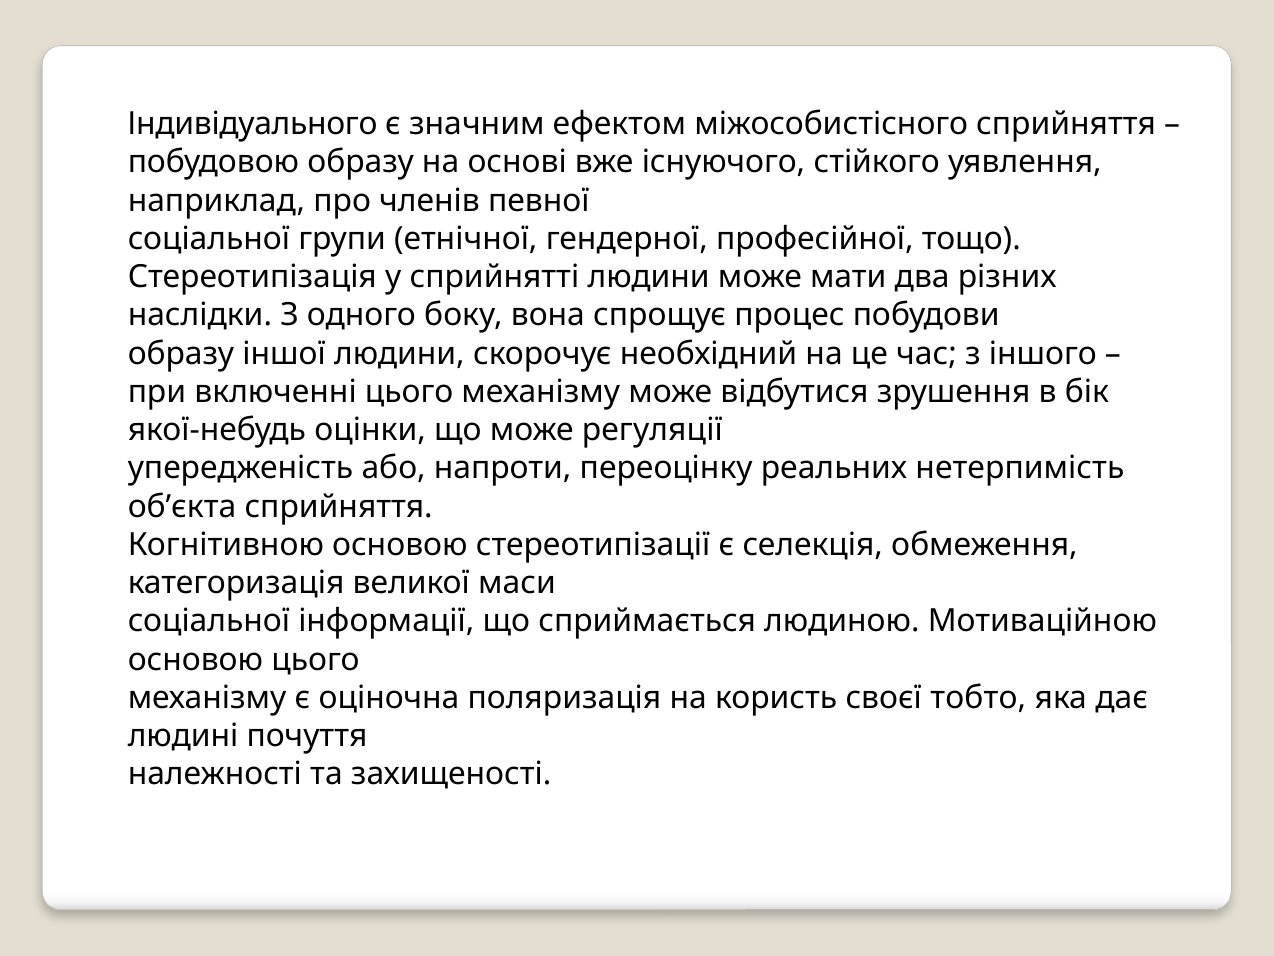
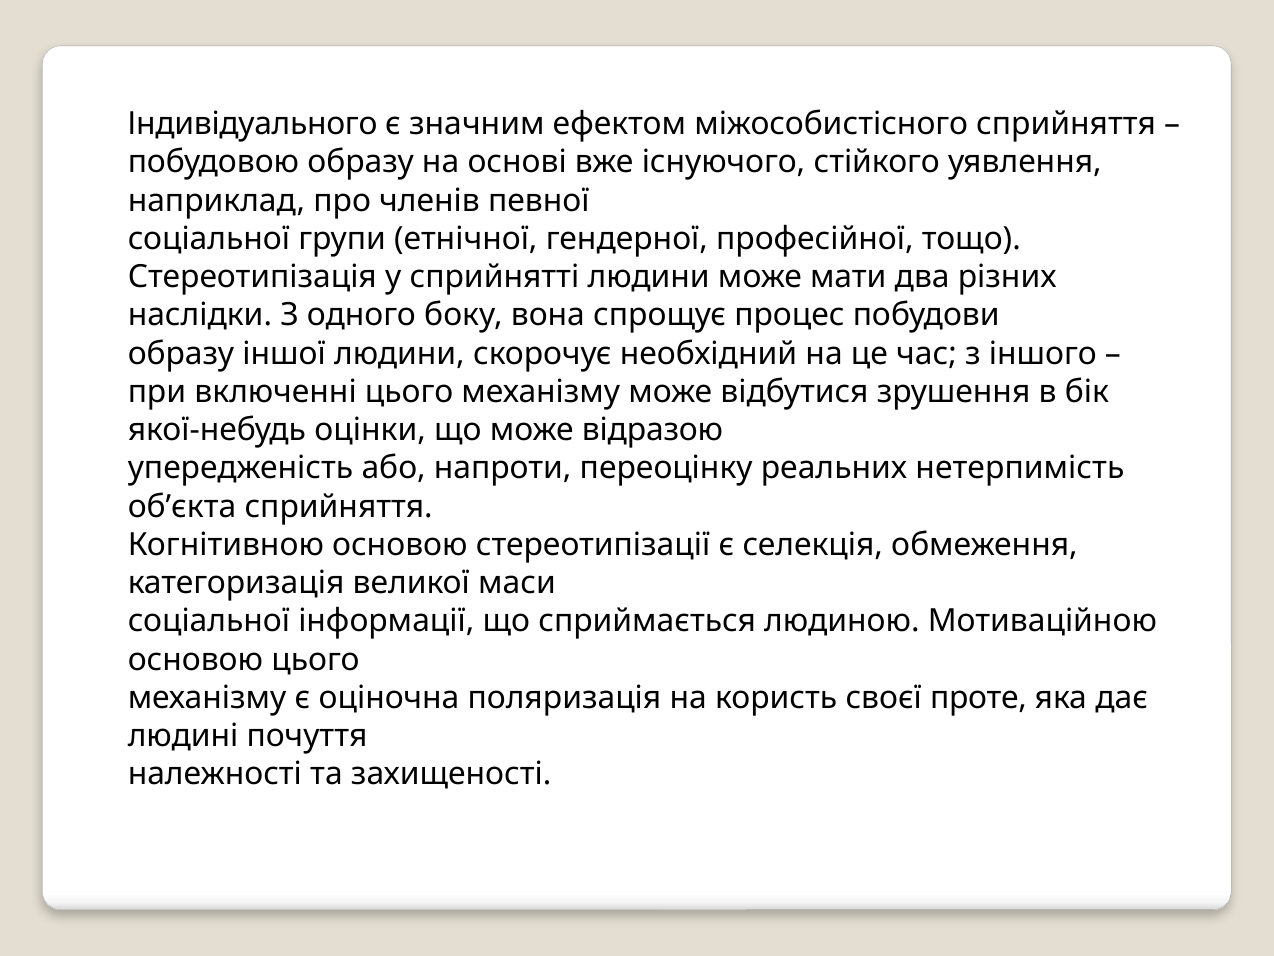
регуляції: регуляції -> відразою (652, 430)
тобто: тобто -> проте (978, 697)
